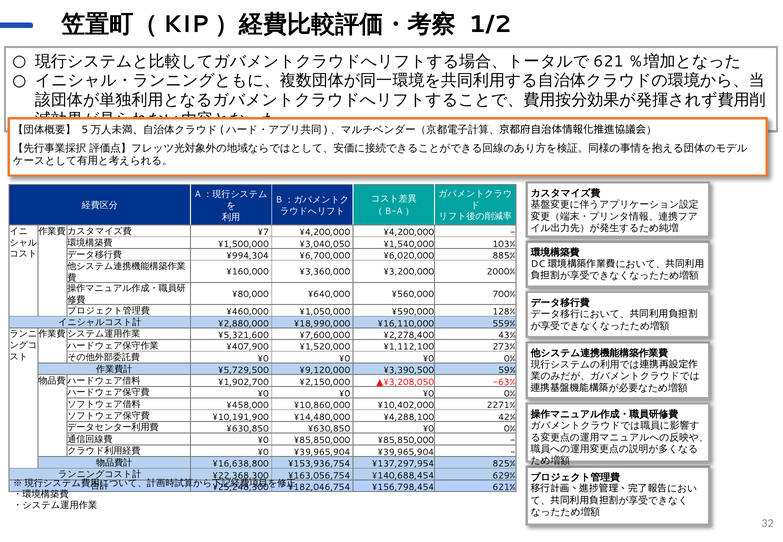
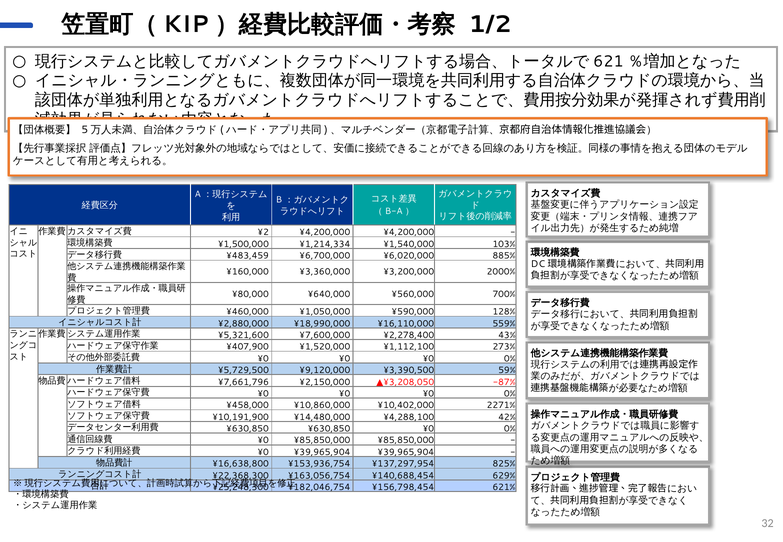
¥7: ¥7 -> ¥2 (263, 232)
¥3,040,050: ¥3,040,050 -> ¥1,214,334 (325, 244)
¥994,304: ¥994,304 -> ¥483,459 (248, 256)
¥1,902,700: ¥1,902,700 -> ¥7,661,796 (243, 382)
-63%: -63% -> -87% (504, 382)
